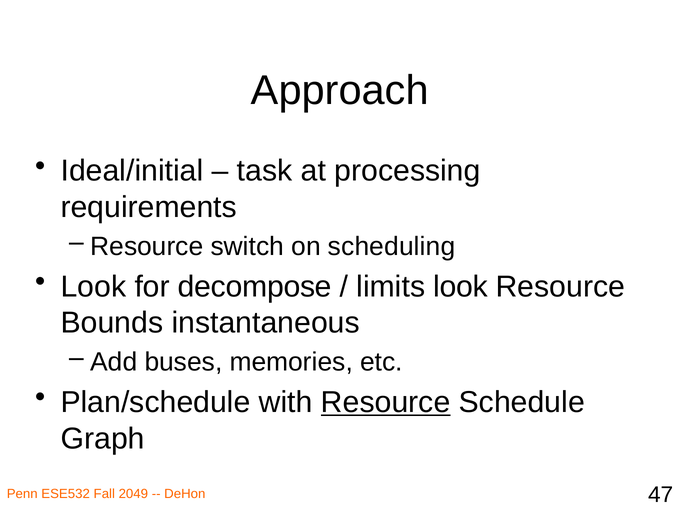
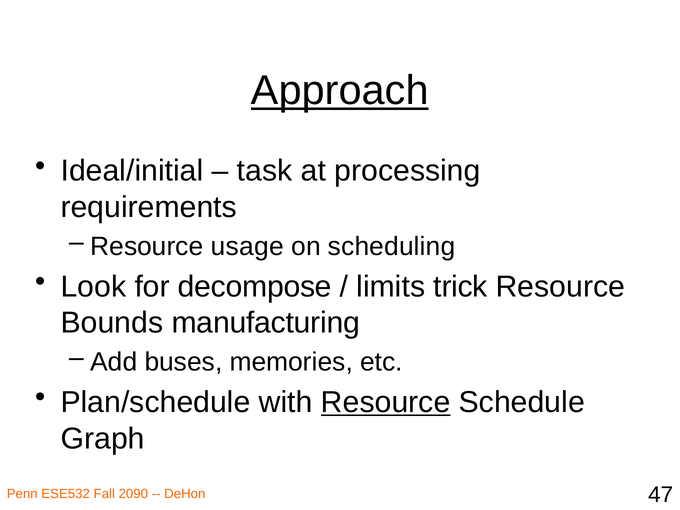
Approach underline: none -> present (340, 91)
switch: switch -> usage (247, 246)
limits look: look -> trick (461, 287)
instantaneous: instantaneous -> manufacturing (266, 323)
2049: 2049 -> 2090 (133, 494)
